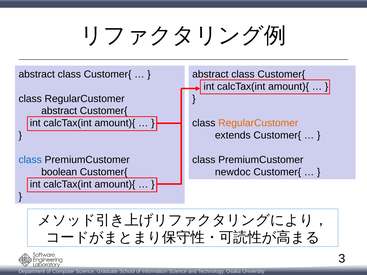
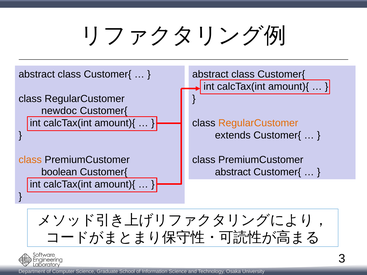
abstract: abstract -> newdoc (59, 111)
class colour: blue -> orange (30, 160)
newdoc: newdoc -> abstract (233, 172)
